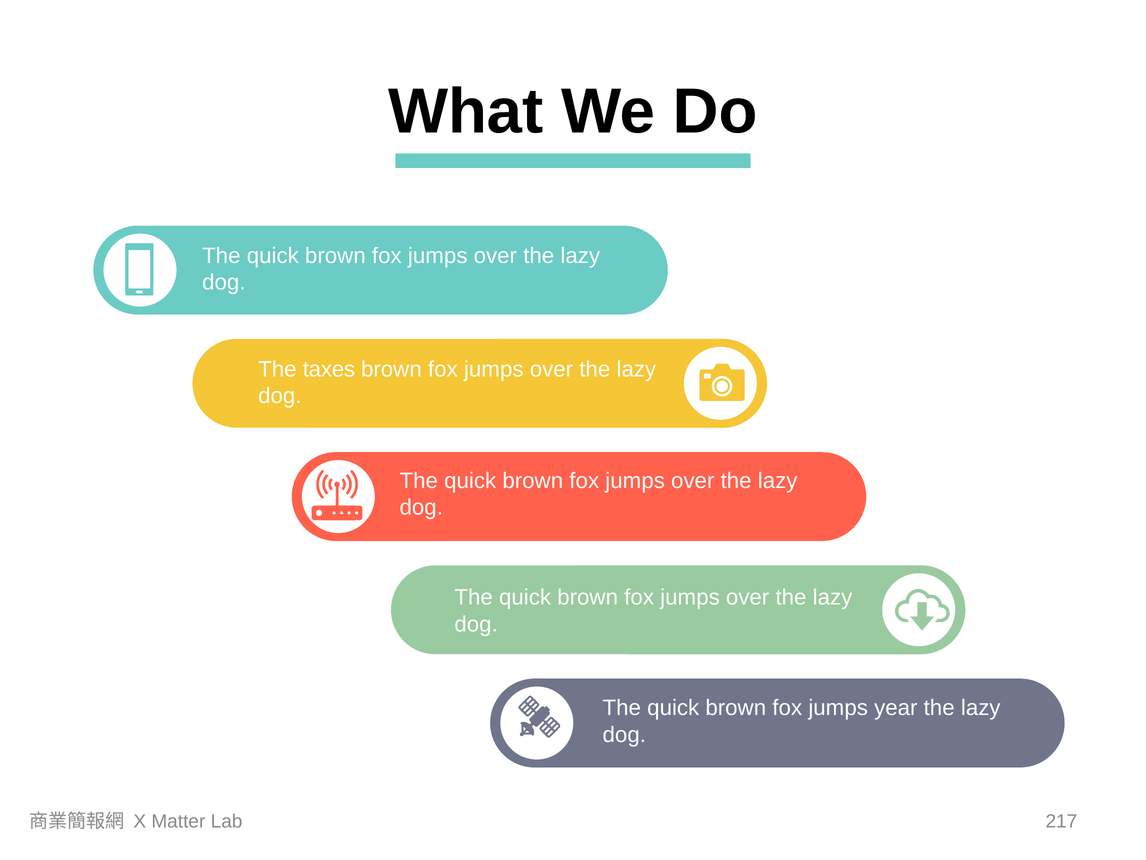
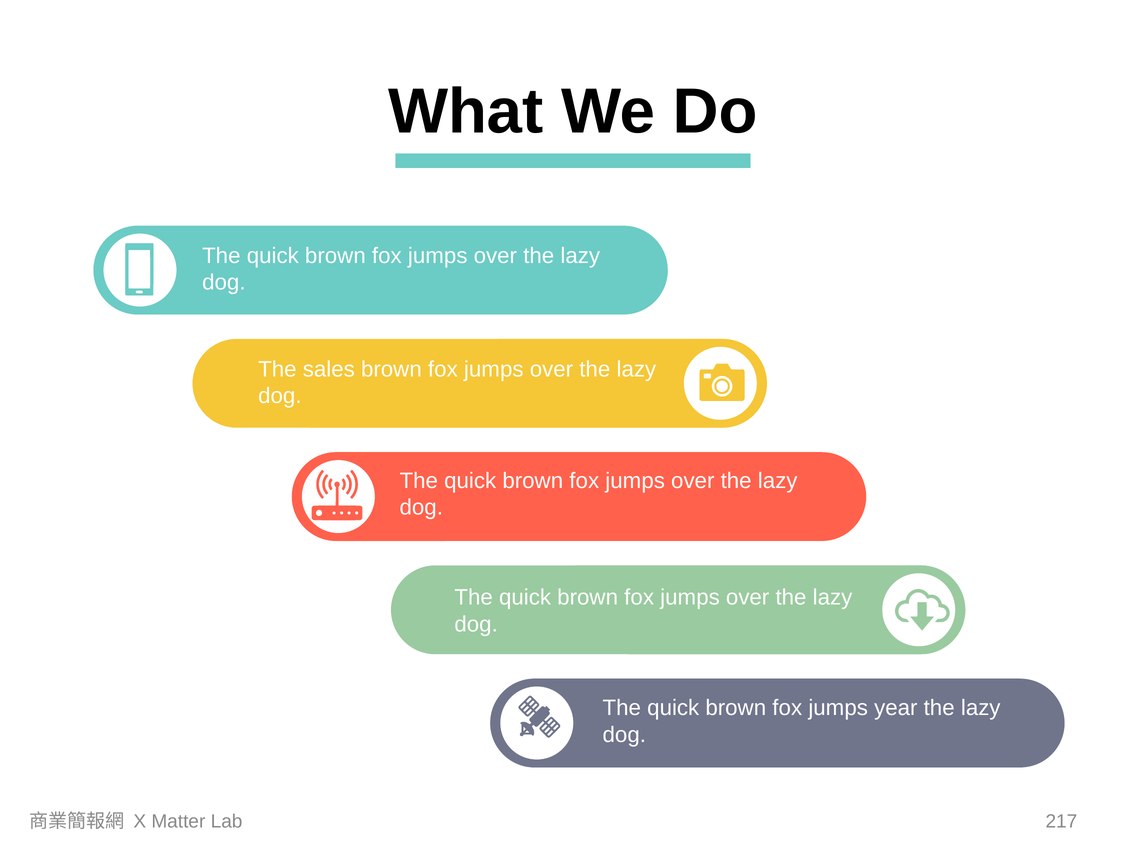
taxes: taxes -> sales (329, 369)
